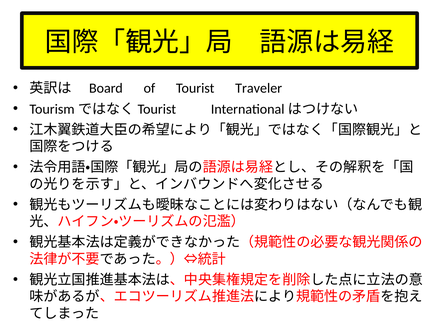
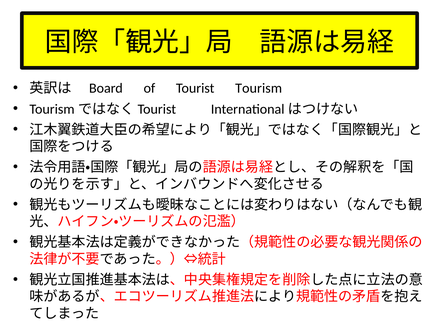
Traveler: Traveler -> Tourism (259, 88)
